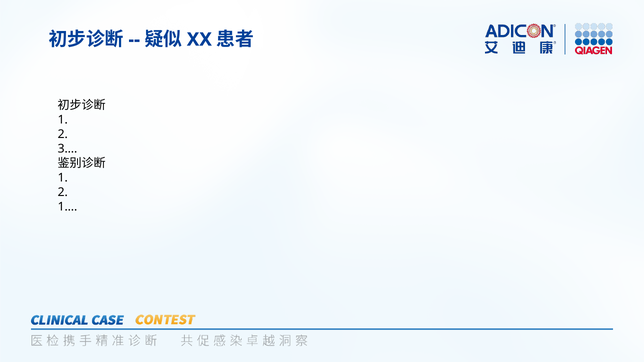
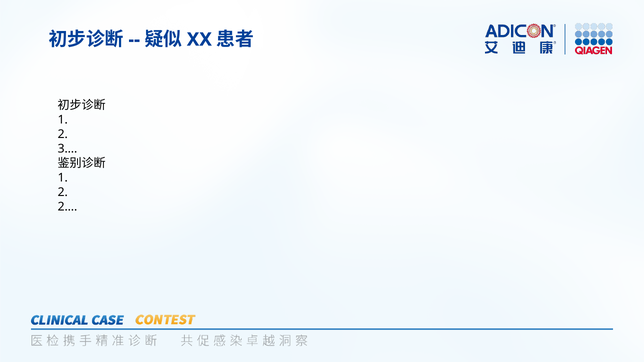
1…: 1… -> 2… (67, 207)
